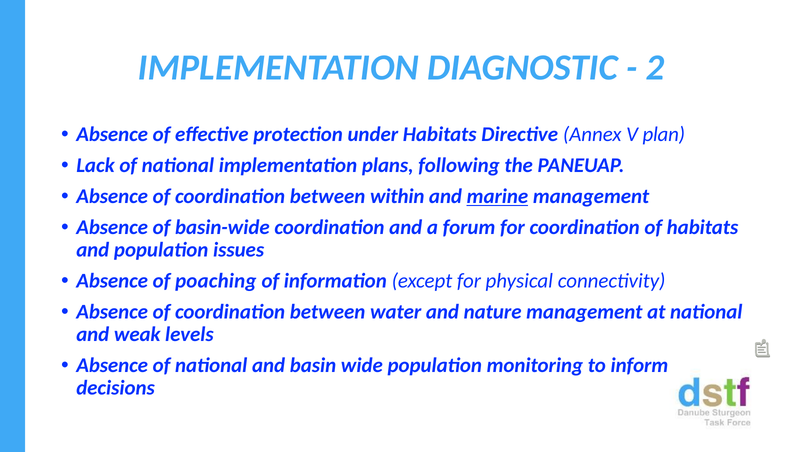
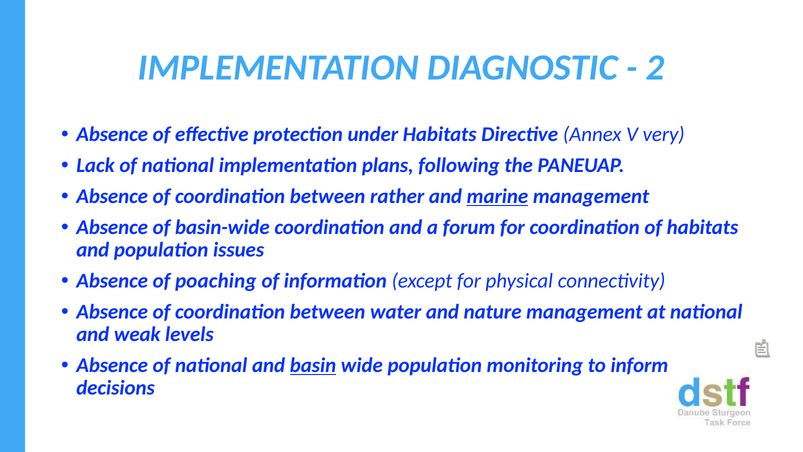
plan: plan -> very (664, 134)
within: within -> rather (397, 196)
basin underline: none -> present (313, 365)
